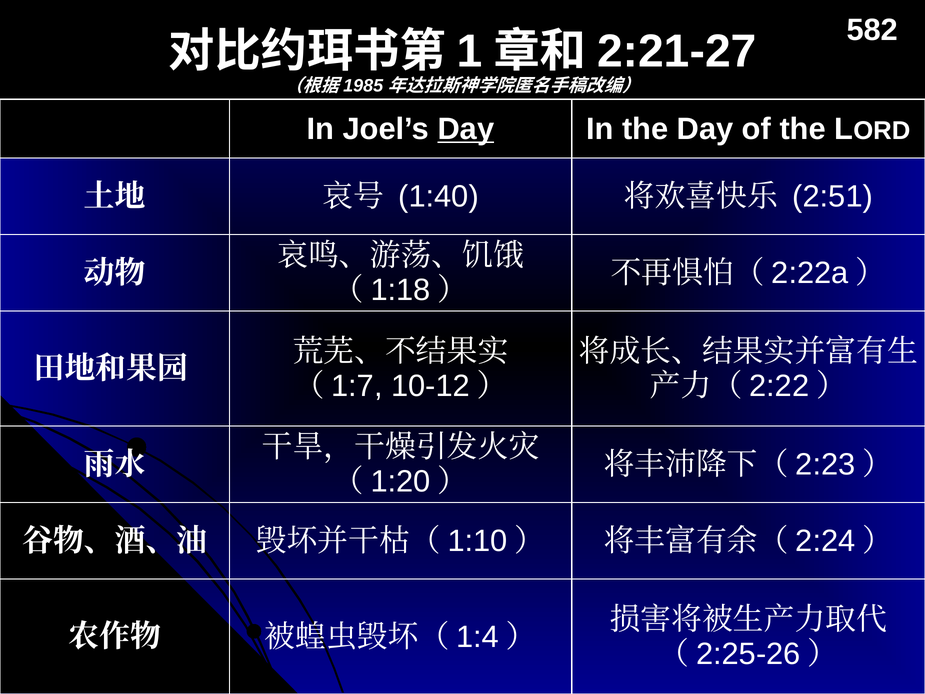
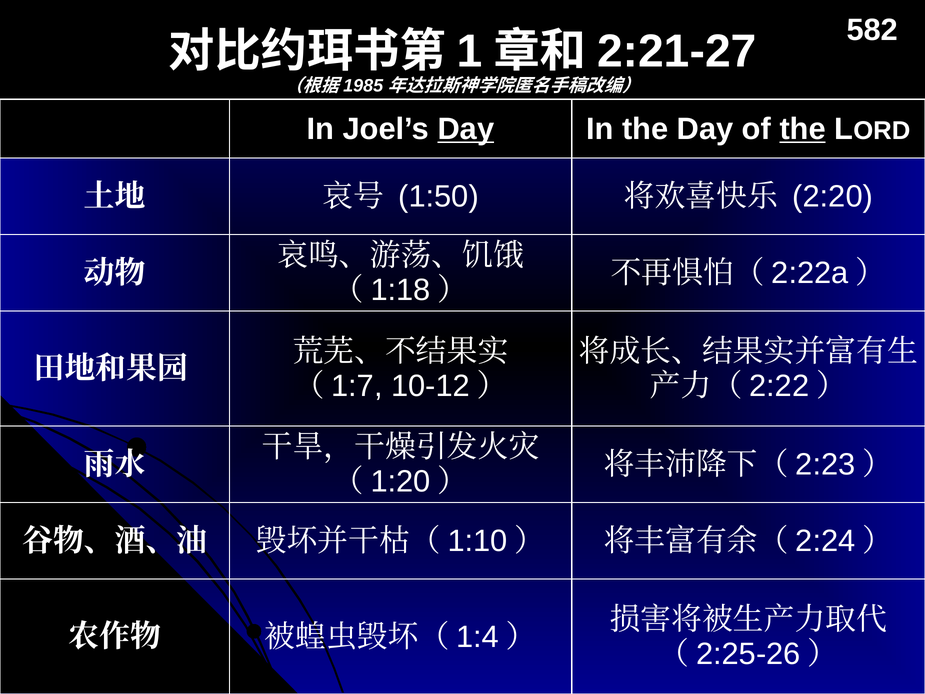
the underline: none -> present (803, 129)
1:40: 1:40 -> 1:50 (439, 196)
2:51: 2:51 -> 2:20 (833, 196)
